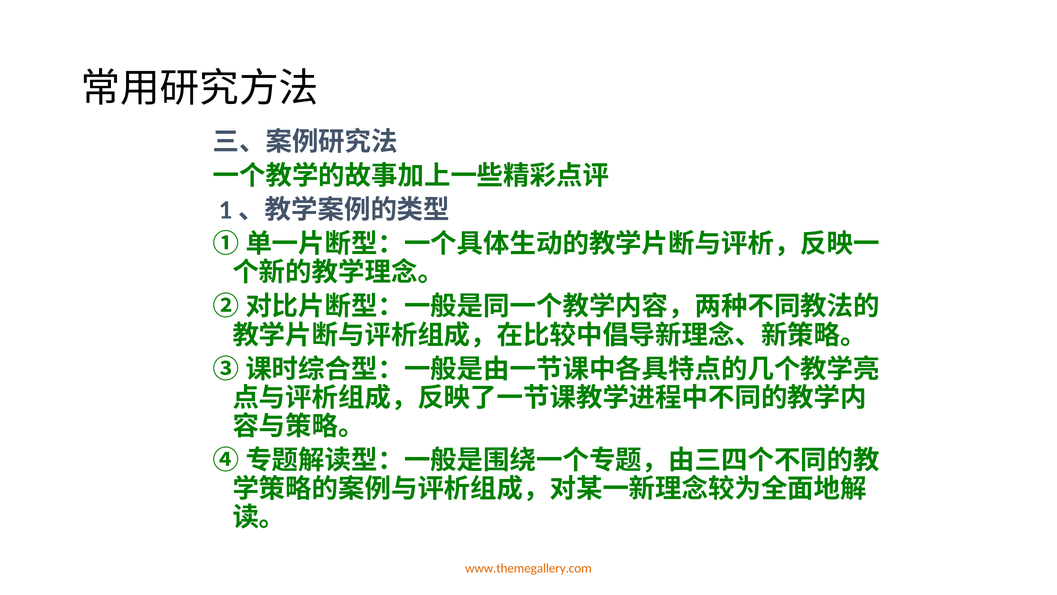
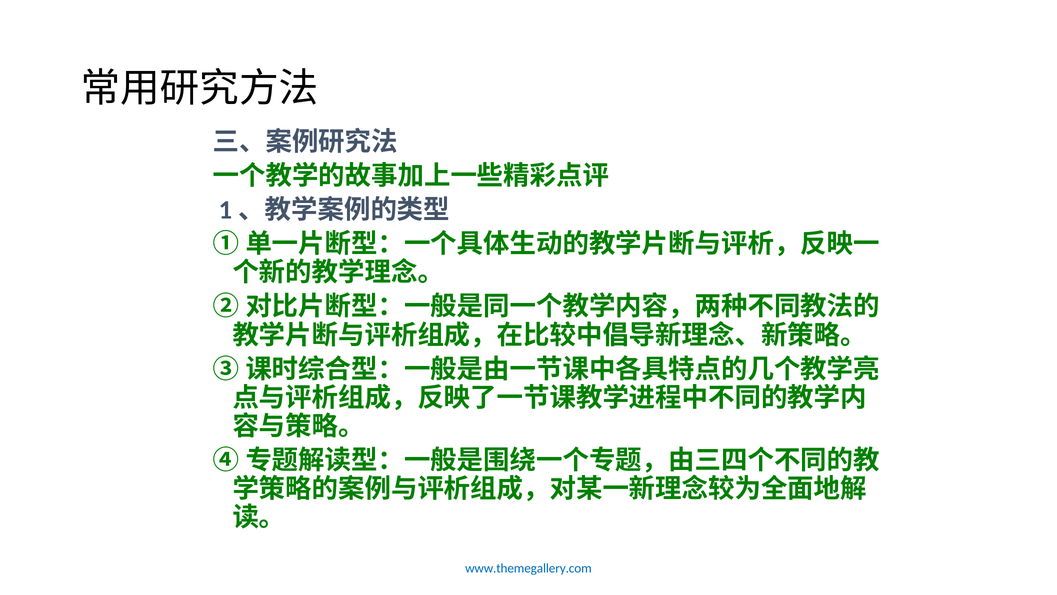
www.themegallery.com colour: orange -> blue (528, 568)
